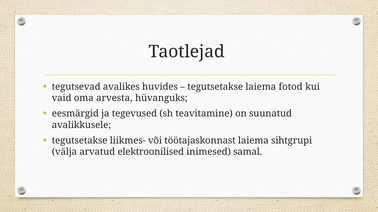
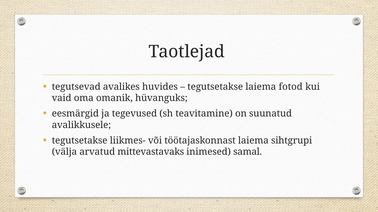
arvesta: arvesta -> omanik (114, 98)
elektroonilised: elektroonilised -> mittevastavaks (151, 152)
